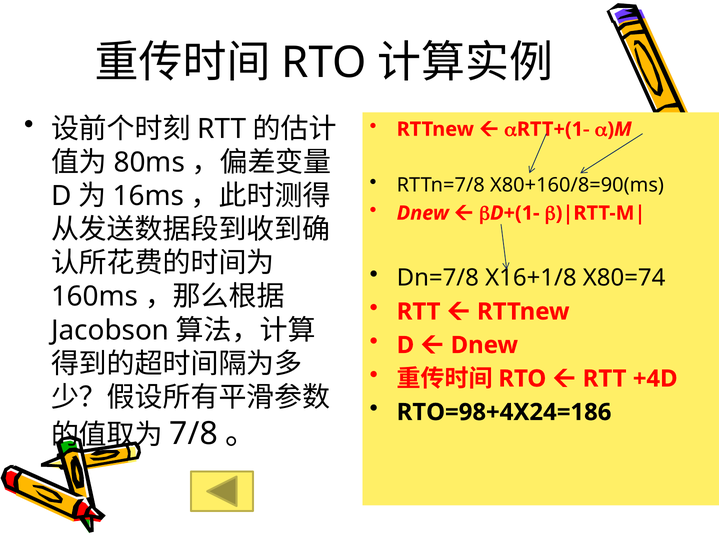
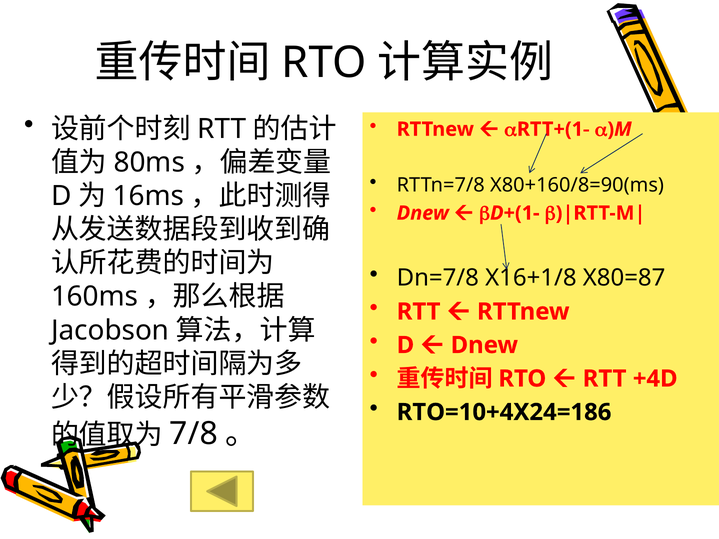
X80=74: X80=74 -> X80=87 (624, 278)
RTO=98+4X24=186: RTO=98+4X24=186 -> RTO=10+4X24=186 (504, 412)
